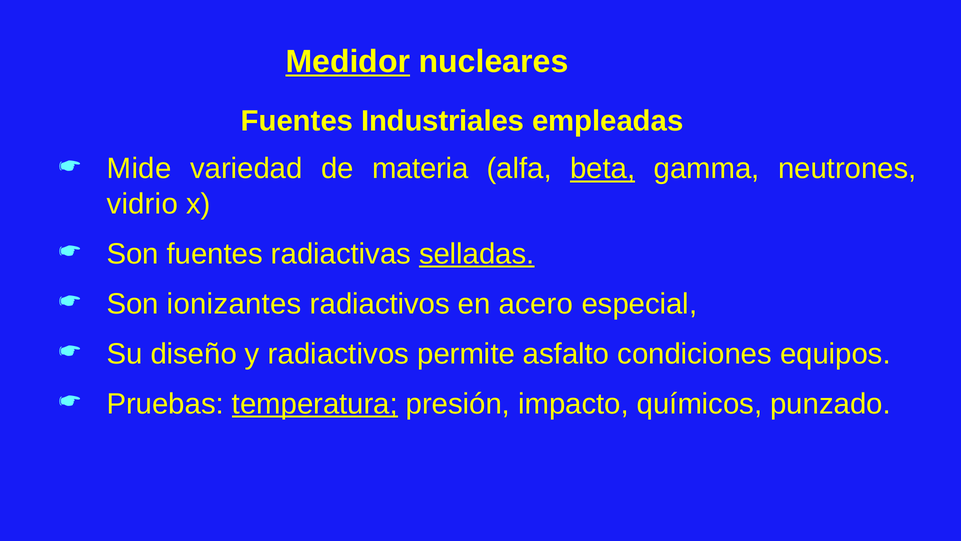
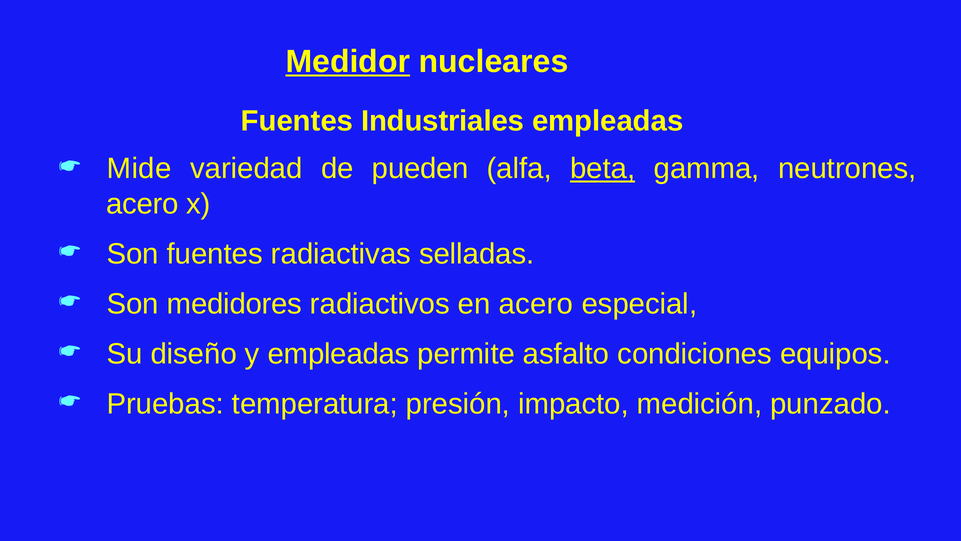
materia: materia -> pueden (420, 169)
vidrio: vidrio -> acero (143, 204)
selladas underline: present -> none (477, 254)
ionizantes: ionizantes -> medidores (235, 304)
y radiactivos: radiactivos -> empleadas (339, 354)
temperatura underline: present -> none (315, 404)
químicos: químicos -> medición (700, 404)
